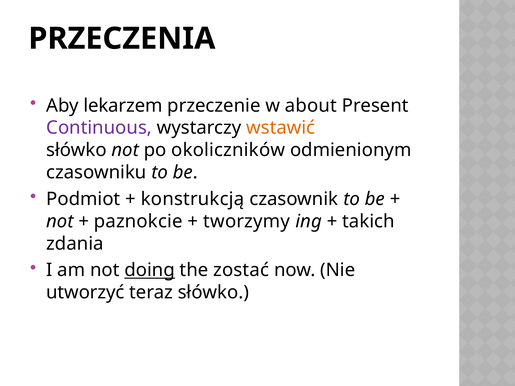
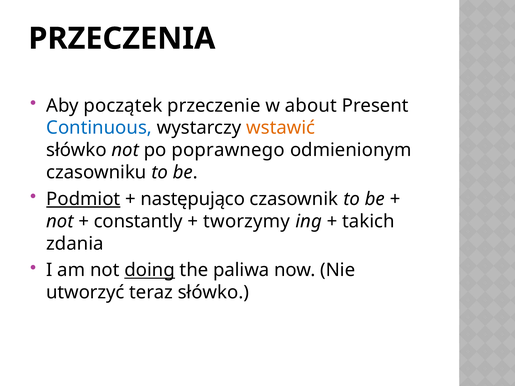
lekarzem: lekarzem -> początek (123, 106)
Continuous colour: purple -> blue (99, 128)
okoliczników: okoliczników -> poprawnego (228, 150)
Podmiot underline: none -> present (83, 199)
konstrukcją: konstrukcją -> następująco (193, 199)
paznokcie: paznokcie -> constantly (138, 221)
zostać: zostać -> paliwa (241, 270)
